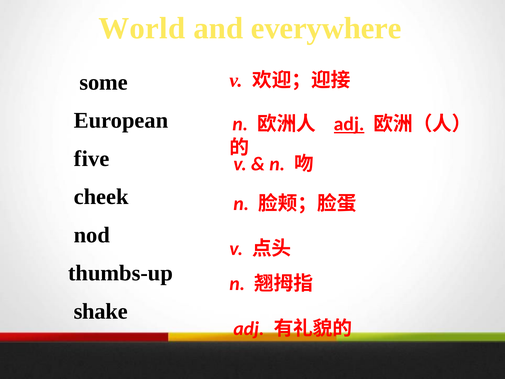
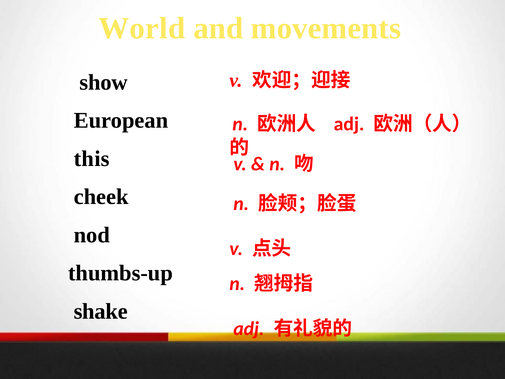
everywhere: everywhere -> movements (326, 28)
some: some -> show (104, 82)
adj underline: present -> none (349, 124)
five: five -> this (92, 159)
